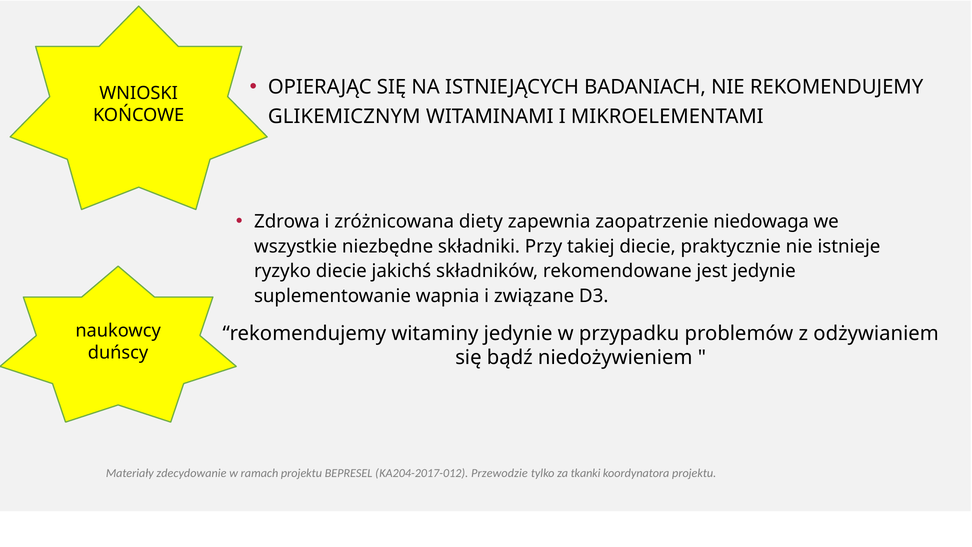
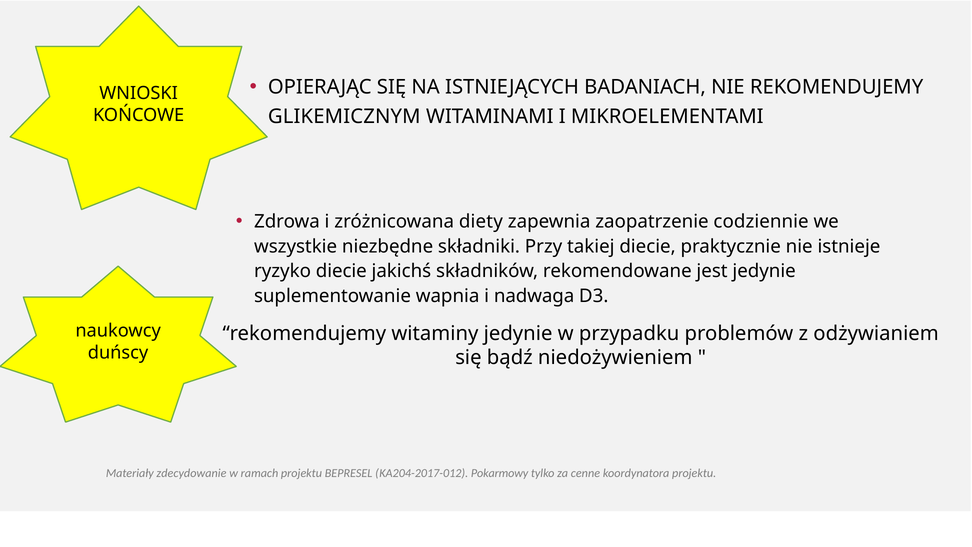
niedowaga: niedowaga -> codziennie (761, 222)
związane: związane -> nadwaga (534, 296)
Przewodzie: Przewodzie -> Pokarmowy (500, 473)
tkanki: tkanki -> cenne (585, 473)
